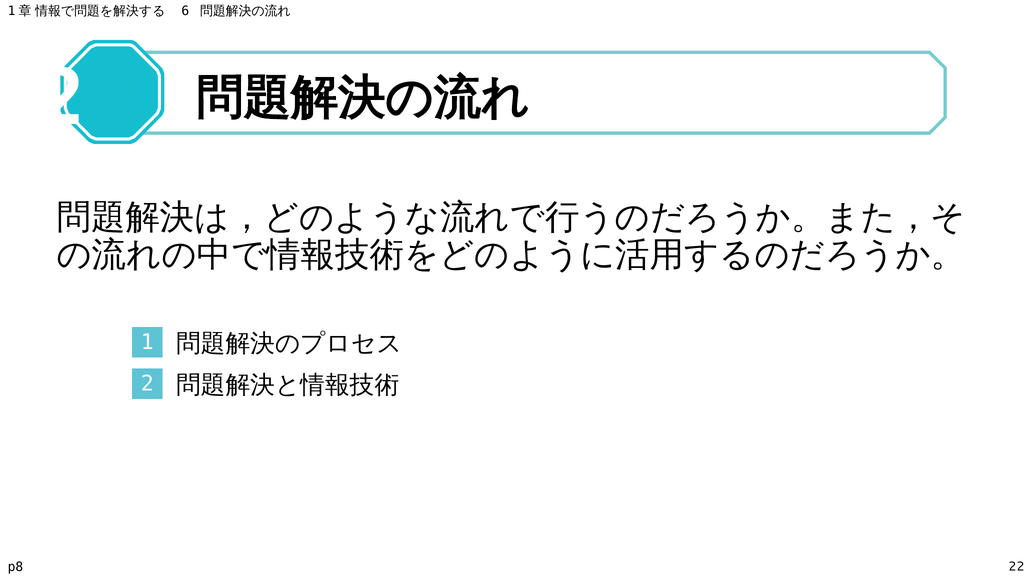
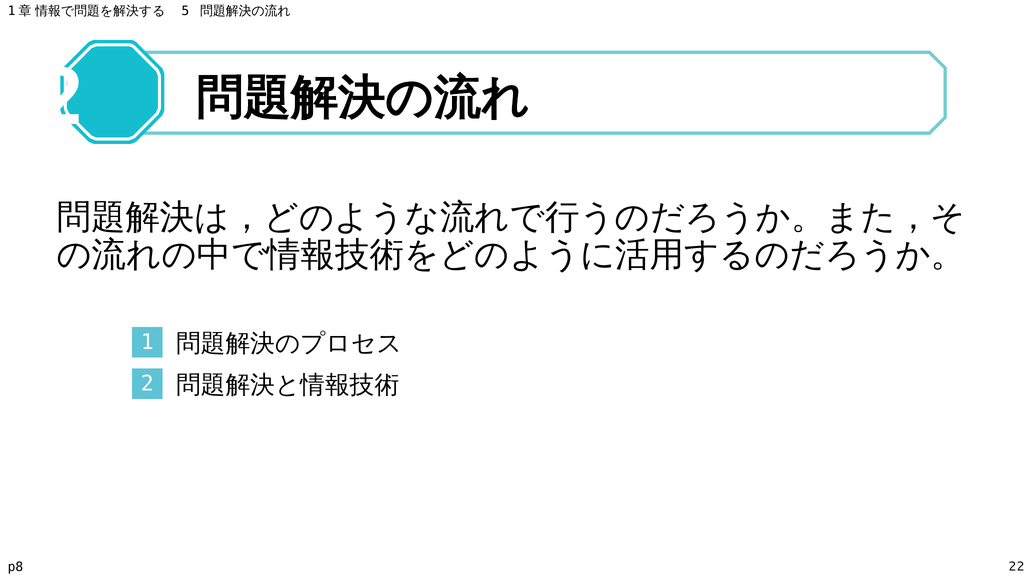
6: 6 -> 5 (185, 11)
